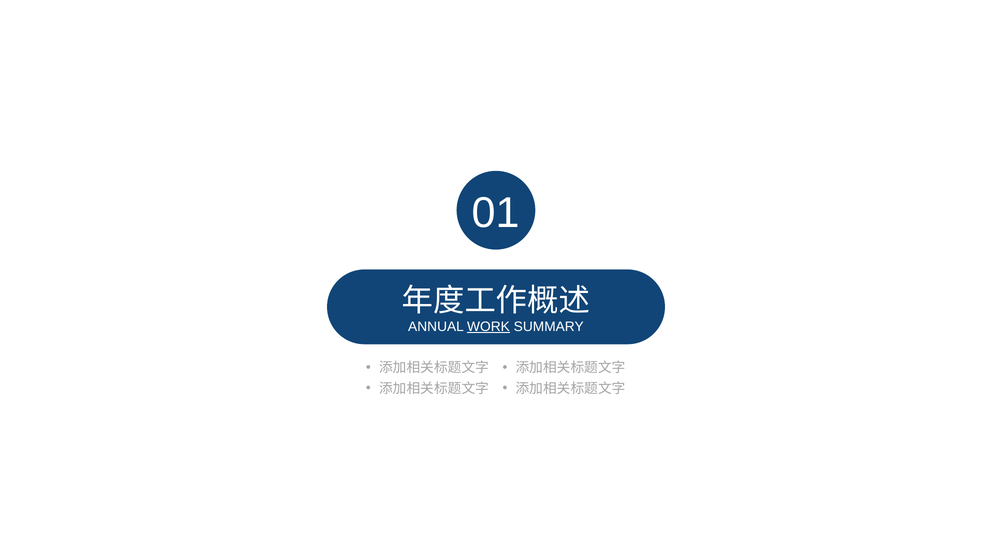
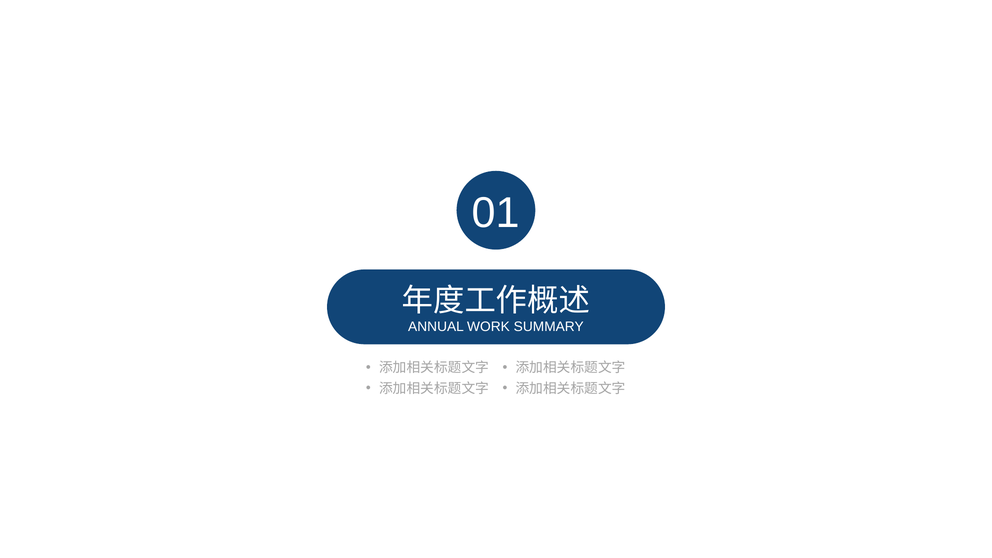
WORK underline: present -> none (488, 327)
